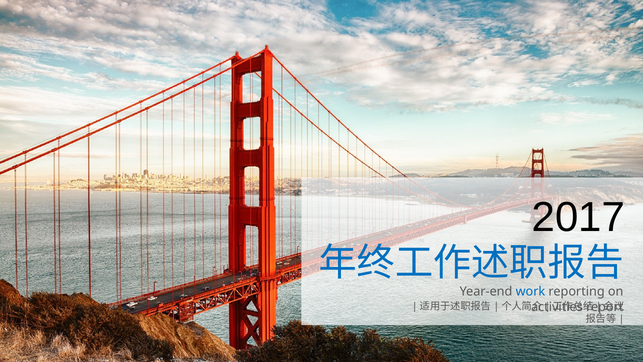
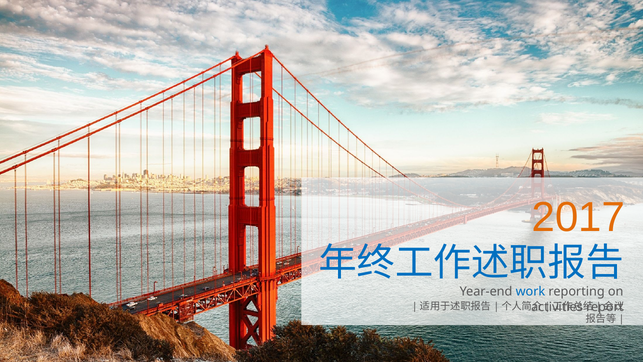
2017 colour: black -> orange (578, 217)
